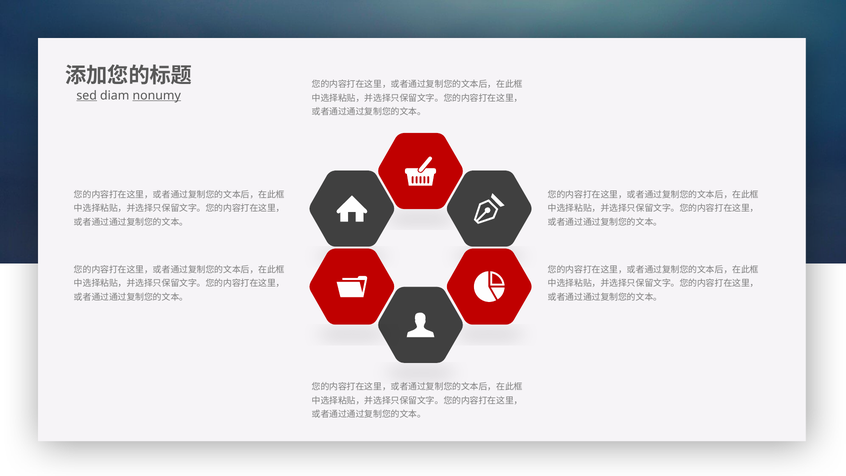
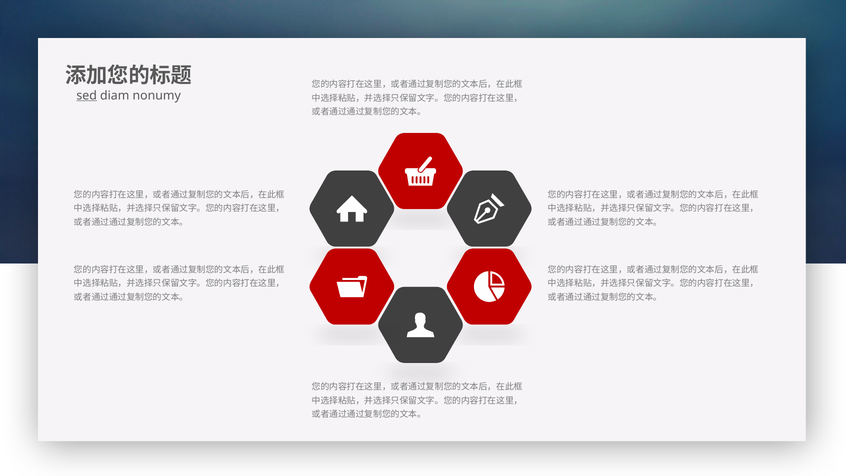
nonumy underline: present -> none (157, 95)
